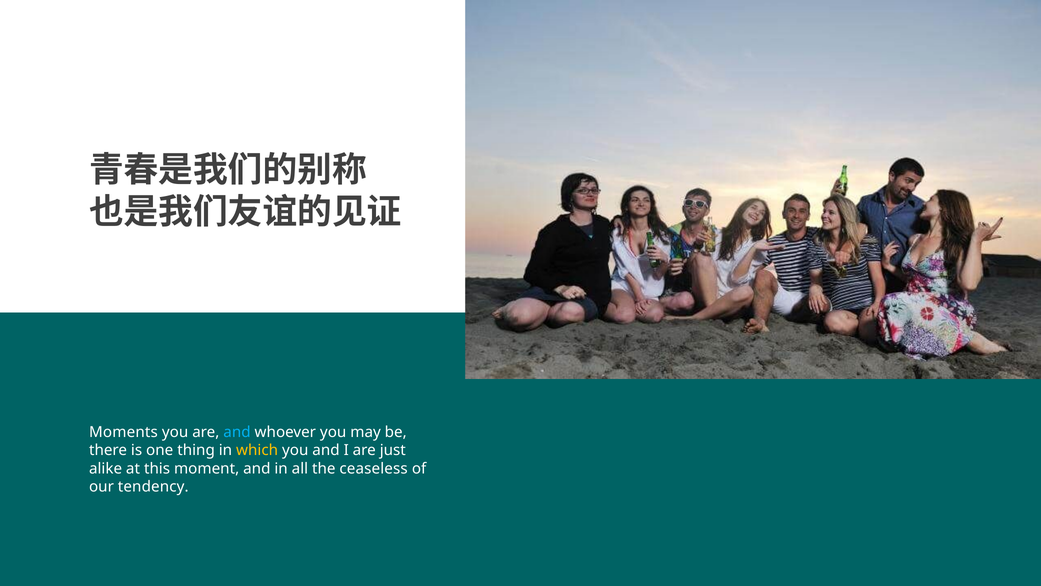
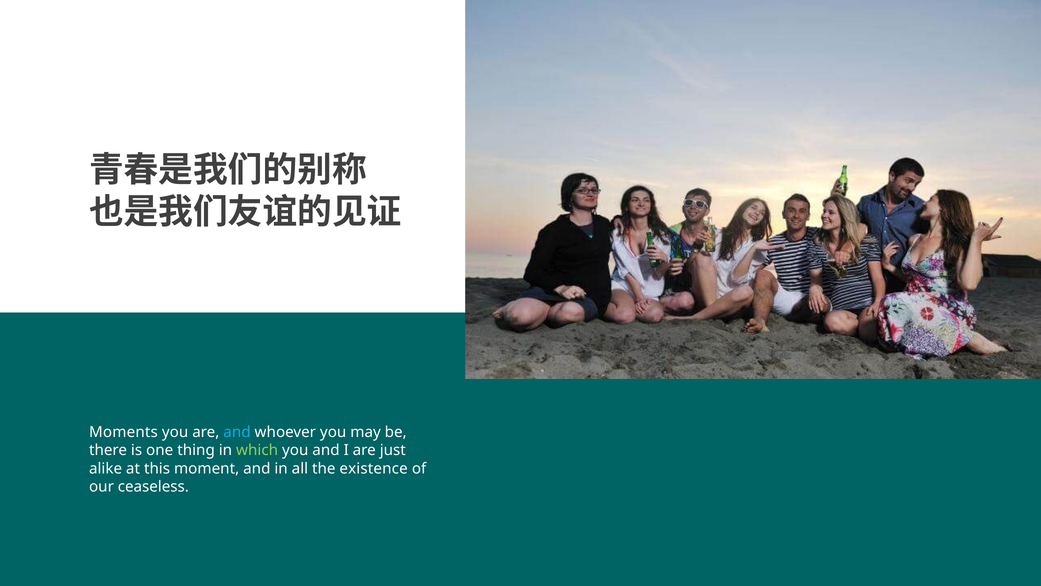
which colour: yellow -> light green (257, 450)
ceaseless: ceaseless -> existence (374, 468)
tendency: tendency -> ceaseless (153, 486)
